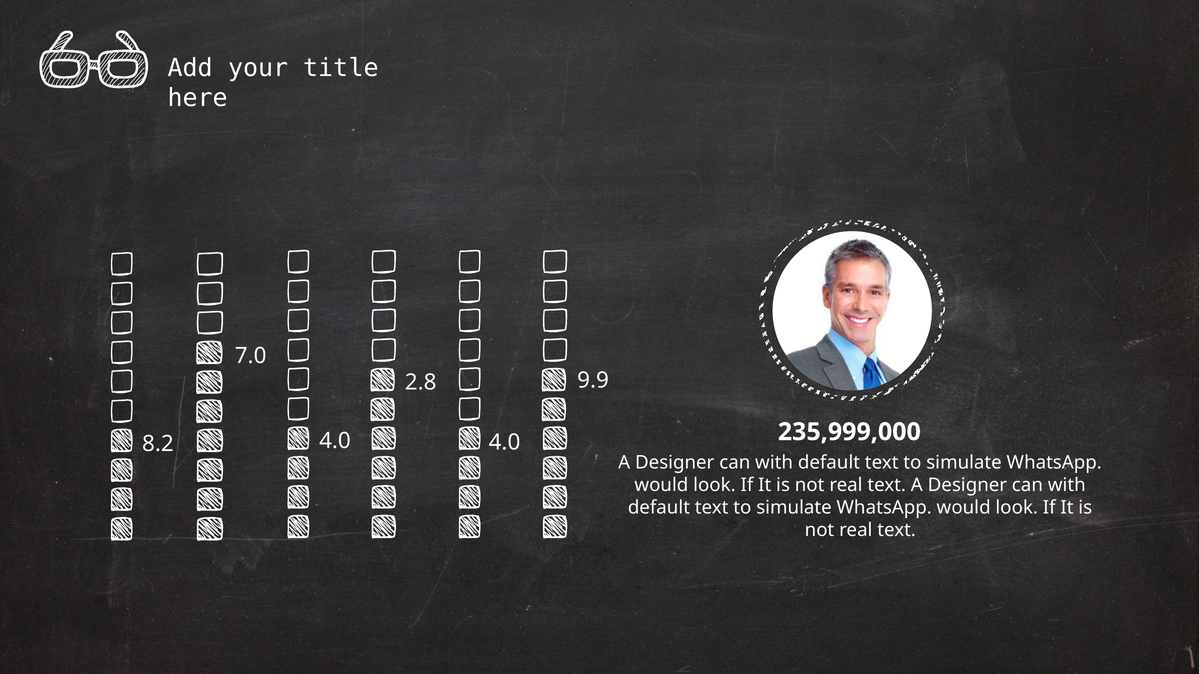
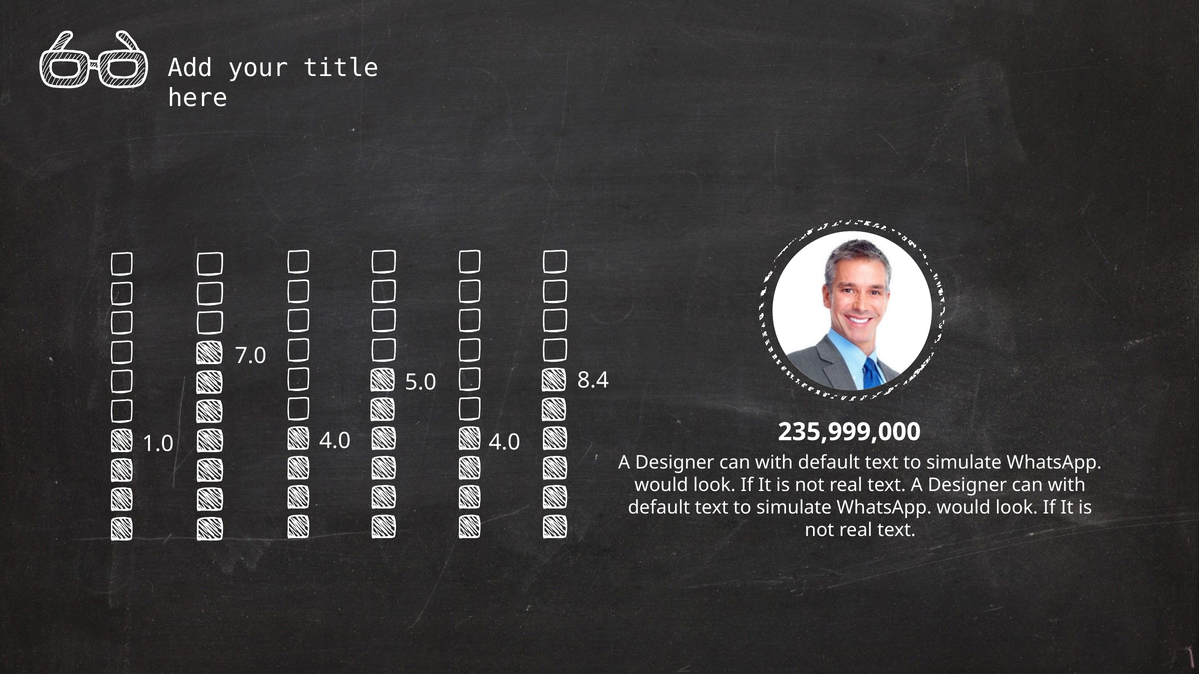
9.9: 9.9 -> 8.4 (593, 381)
2.8: 2.8 -> 5.0 (421, 382)
8.2: 8.2 -> 1.0 (158, 444)
